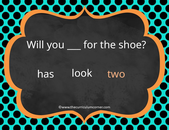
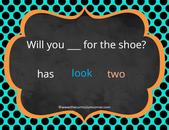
look colour: white -> light blue (82, 74)
